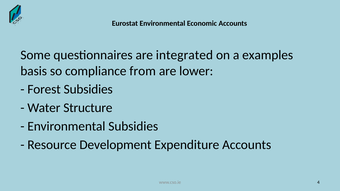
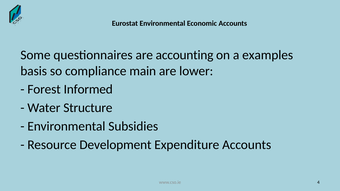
integrated: integrated -> accounting (185, 55)
from: from -> main (143, 71)
Forest Subsidies: Subsidies -> Informed (88, 89)
